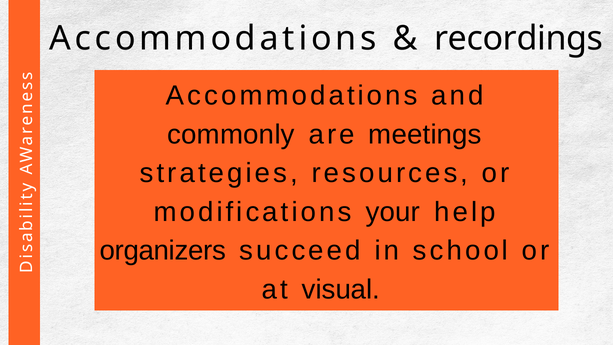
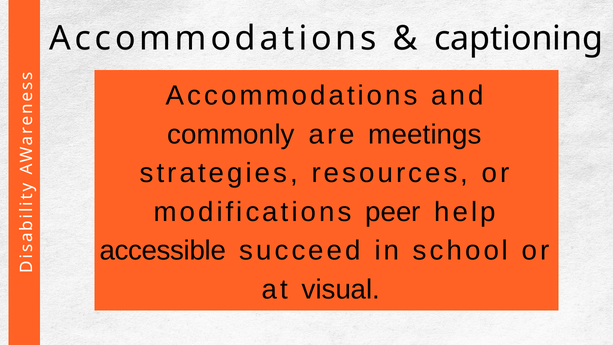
recordings: recordings -> captioning (519, 38)
your: your -> peer (393, 212)
organizers: organizers -> accessible (163, 251)
